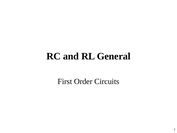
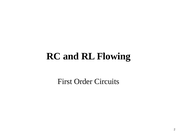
General: General -> Flowing (114, 56)
